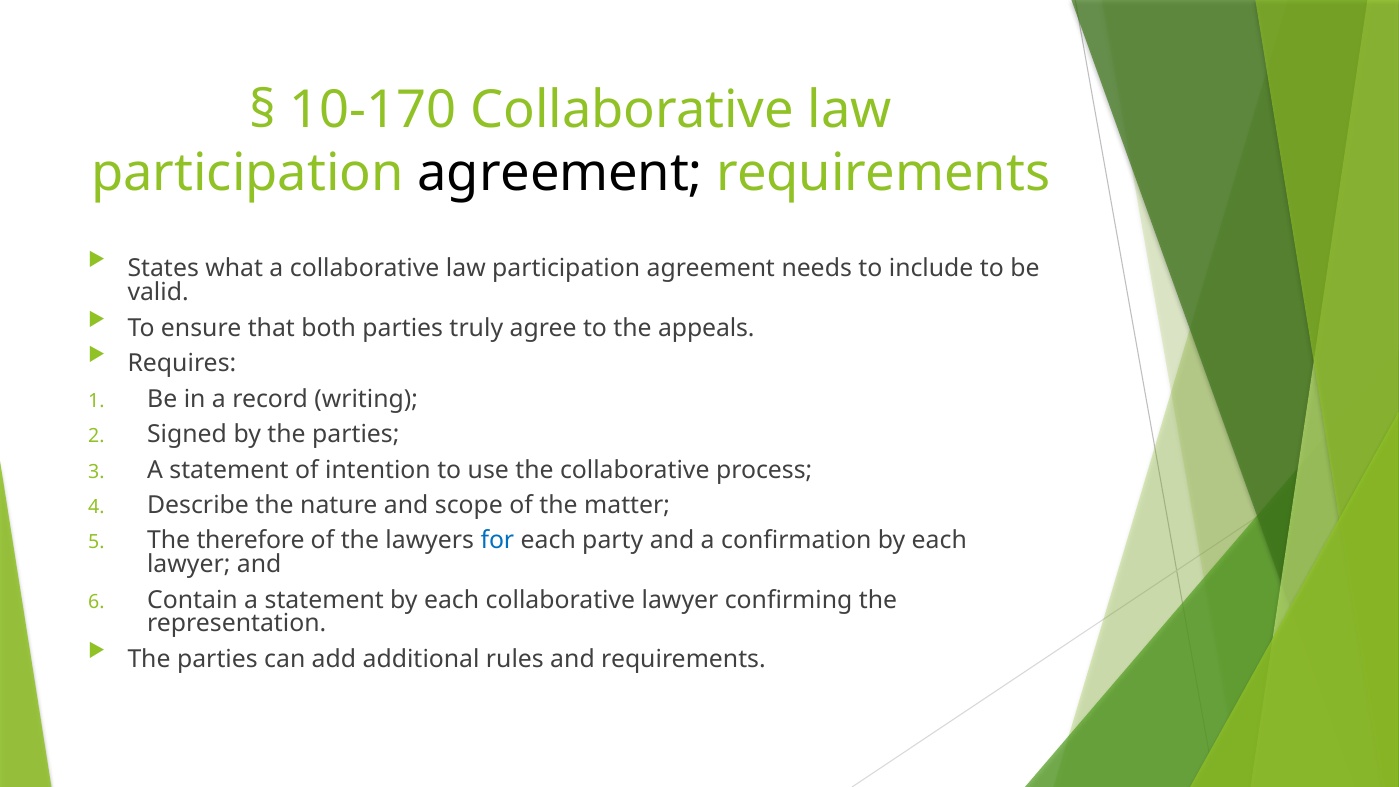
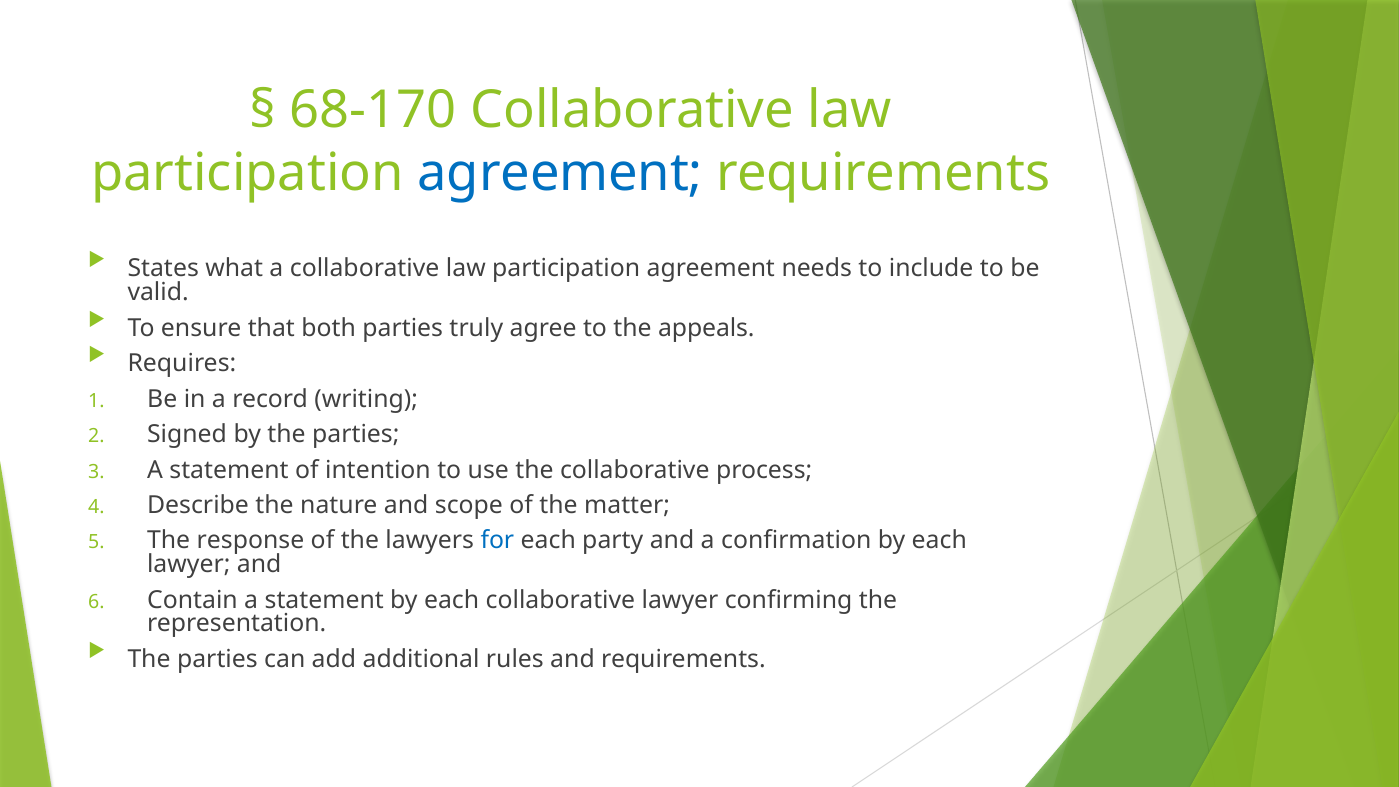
10-170: 10-170 -> 68-170 (373, 110)
agreement colour: black -> blue (560, 173)
therefore: therefore -> response (250, 541)
